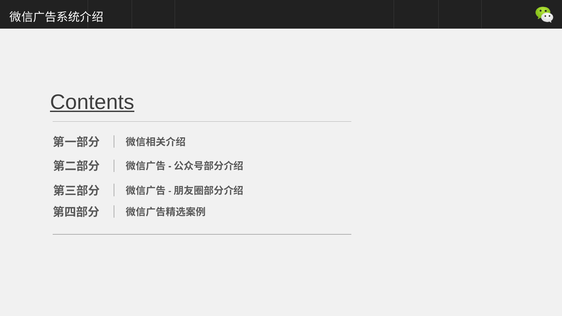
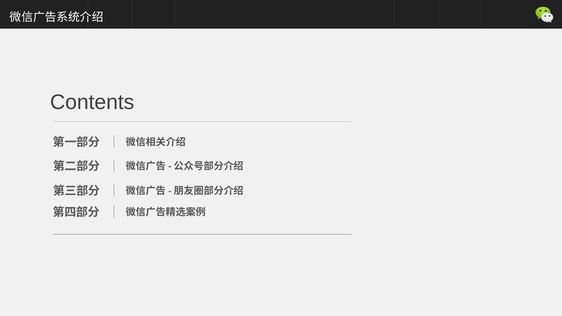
Contents underline: present -> none (92, 102)
